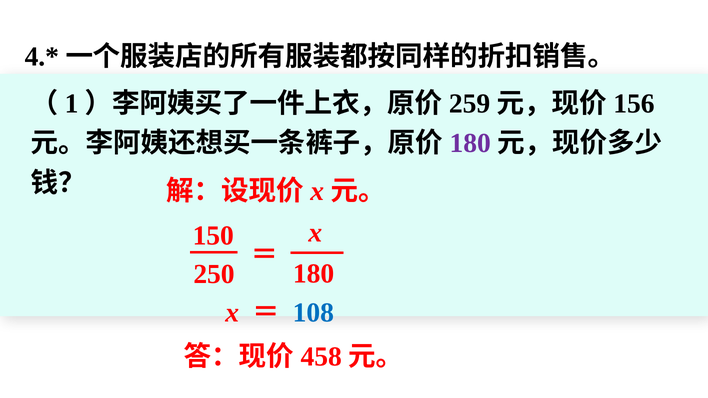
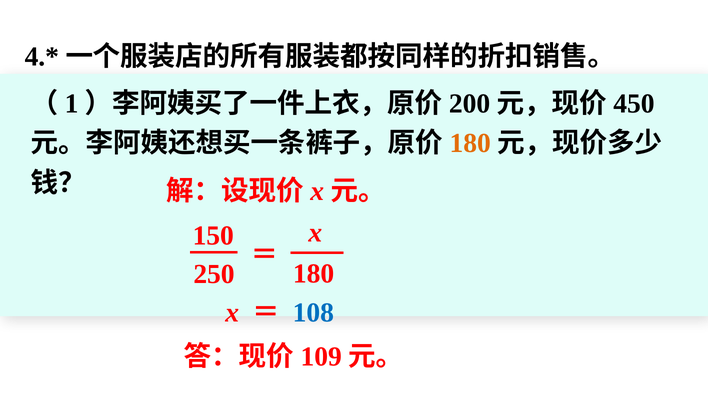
259: 259 -> 200 (470, 104)
156: 156 -> 450 (634, 104)
180 colour: purple -> orange (470, 143)
458: 458 -> 109 (321, 357)
